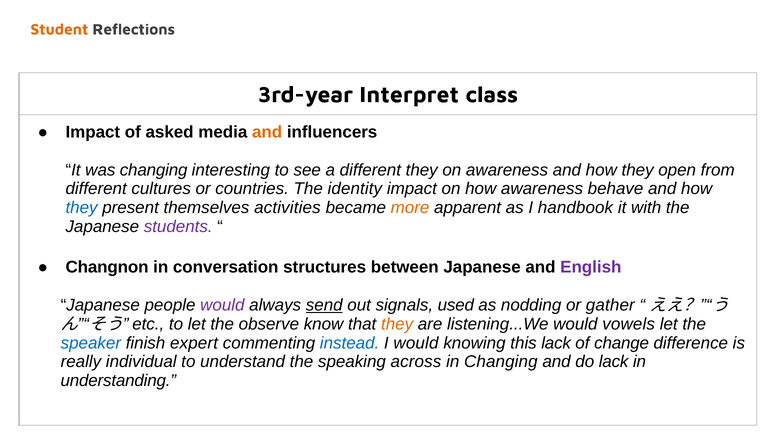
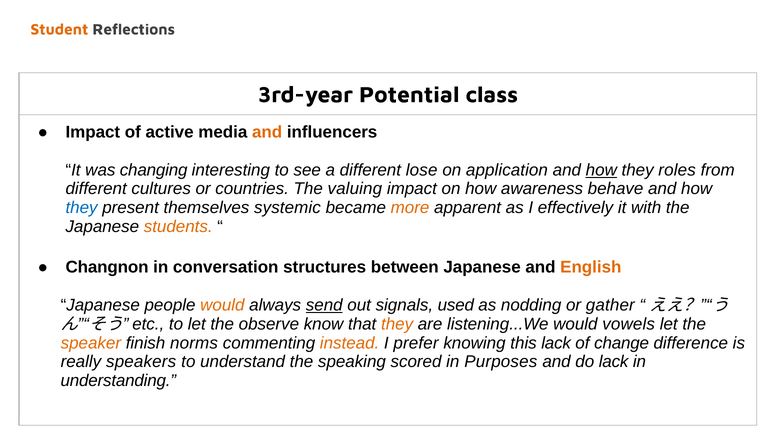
Interpret: Interpret -> Potential (409, 95)
asked: asked -> active (170, 132)
different they: they -> lose (422, 170)
on awareness: awareness -> application (507, 170)
how underline: none -> present (601, 170)
open: open -> roles (677, 170)
identity: identity -> valuing (355, 189)
activities: activities -> systemic (287, 208)
handbook: handbook -> effectively (576, 208)
students colour: purple -> orange (178, 227)
English colour: purple -> orange (591, 268)
would colour: purple -> orange (222, 305)
speaker colour: blue -> orange (91, 343)
expert: expert -> norms (194, 343)
instead colour: blue -> orange (350, 343)
I would: would -> prefer (416, 343)
individual: individual -> speakers (141, 362)
across: across -> scored (416, 362)
in Changing: Changing -> Purposes (501, 362)
